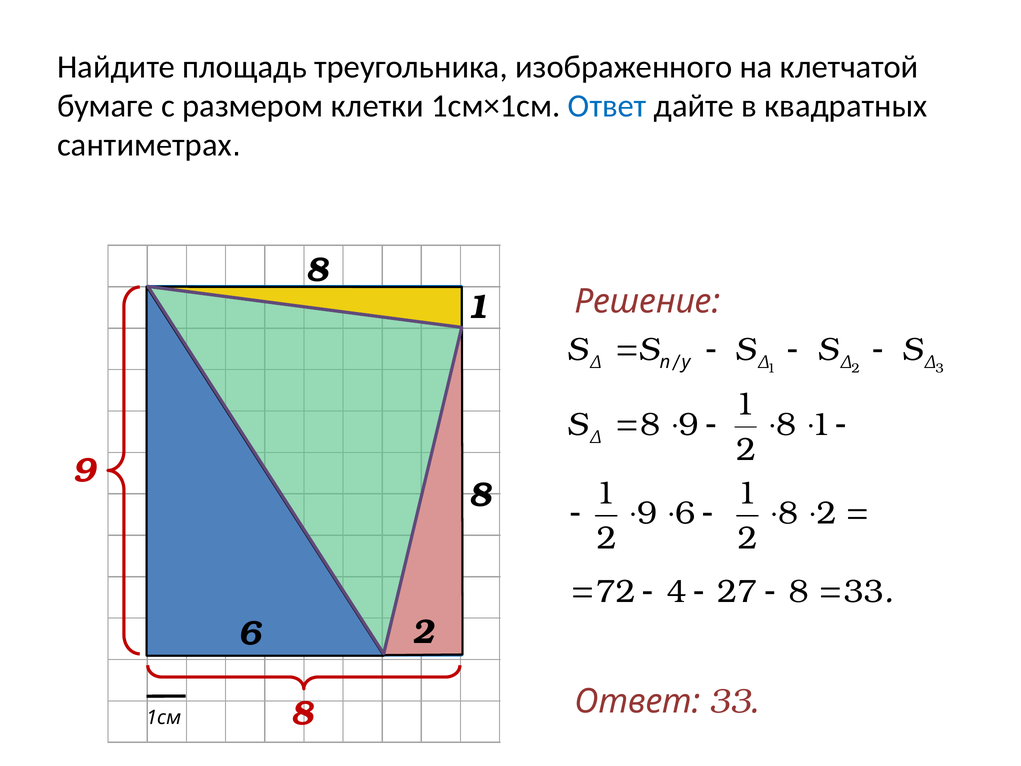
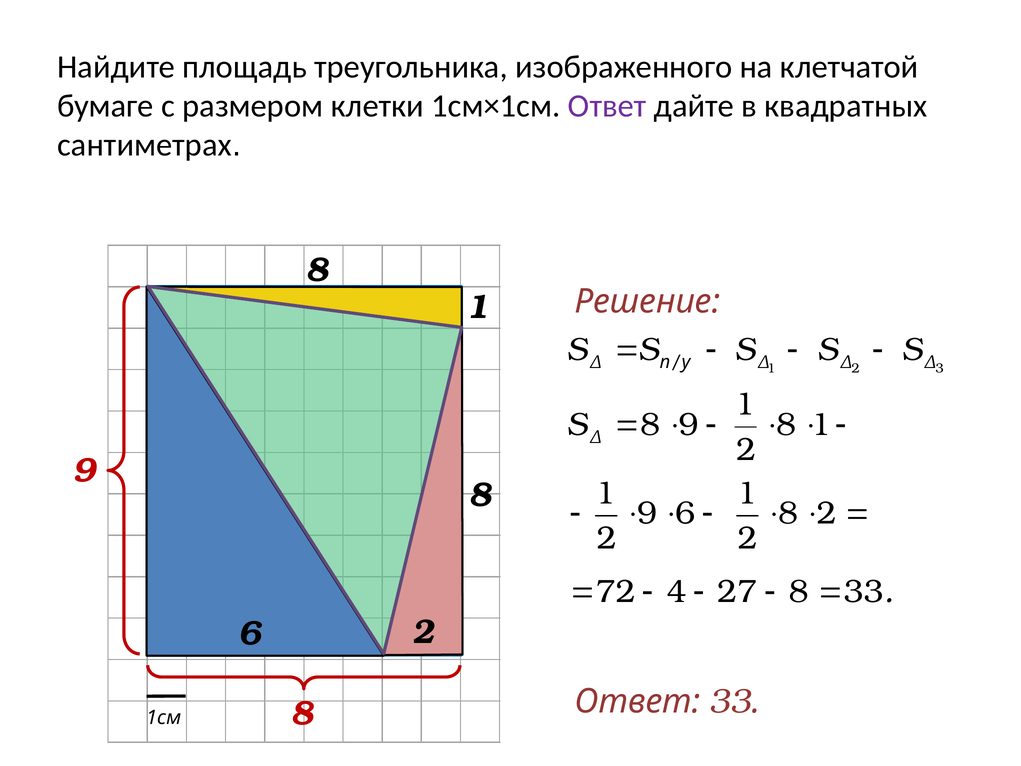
Ответ colour: blue -> purple (607, 106)
